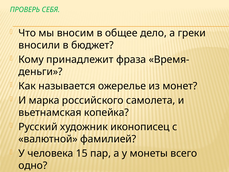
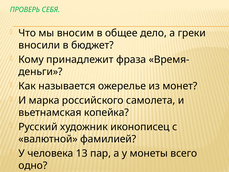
15: 15 -> 13 (82, 153)
